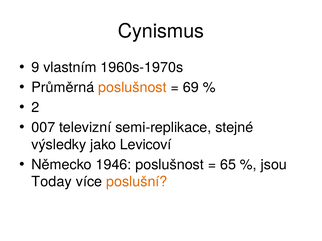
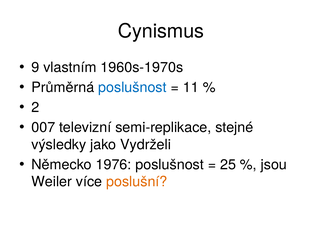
poslušnost colour: orange -> blue (132, 88)
69: 69 -> 11 (191, 88)
Levicoví: Levicoví -> Vydrželi (146, 145)
1946: 1946 -> 1976 (114, 165)
65: 65 -> 25 (228, 165)
Today: Today -> Weiler (52, 182)
